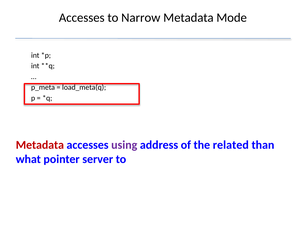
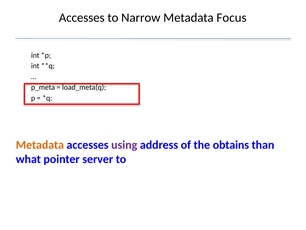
Mode: Mode -> Focus (232, 18)
Metadata colour: red -> orange (40, 145)
related: related -> obtains (231, 145)
